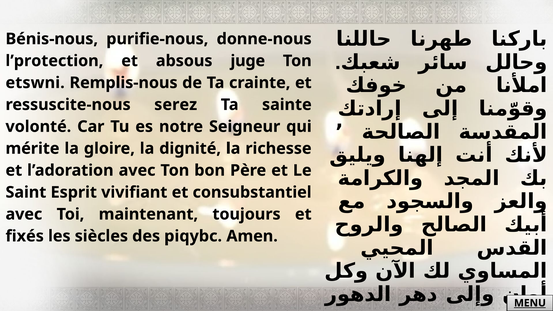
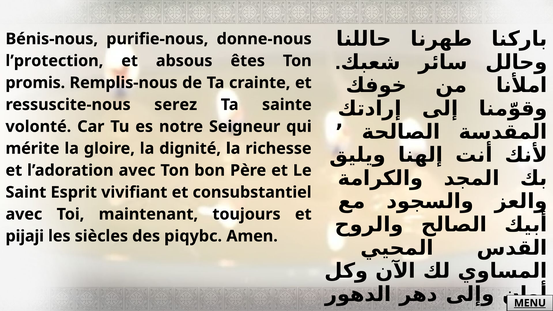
juge: juge -> êtes (248, 61)
etswni: etswni -> promis (35, 83)
fixés: fixés -> pijaji (25, 236)
